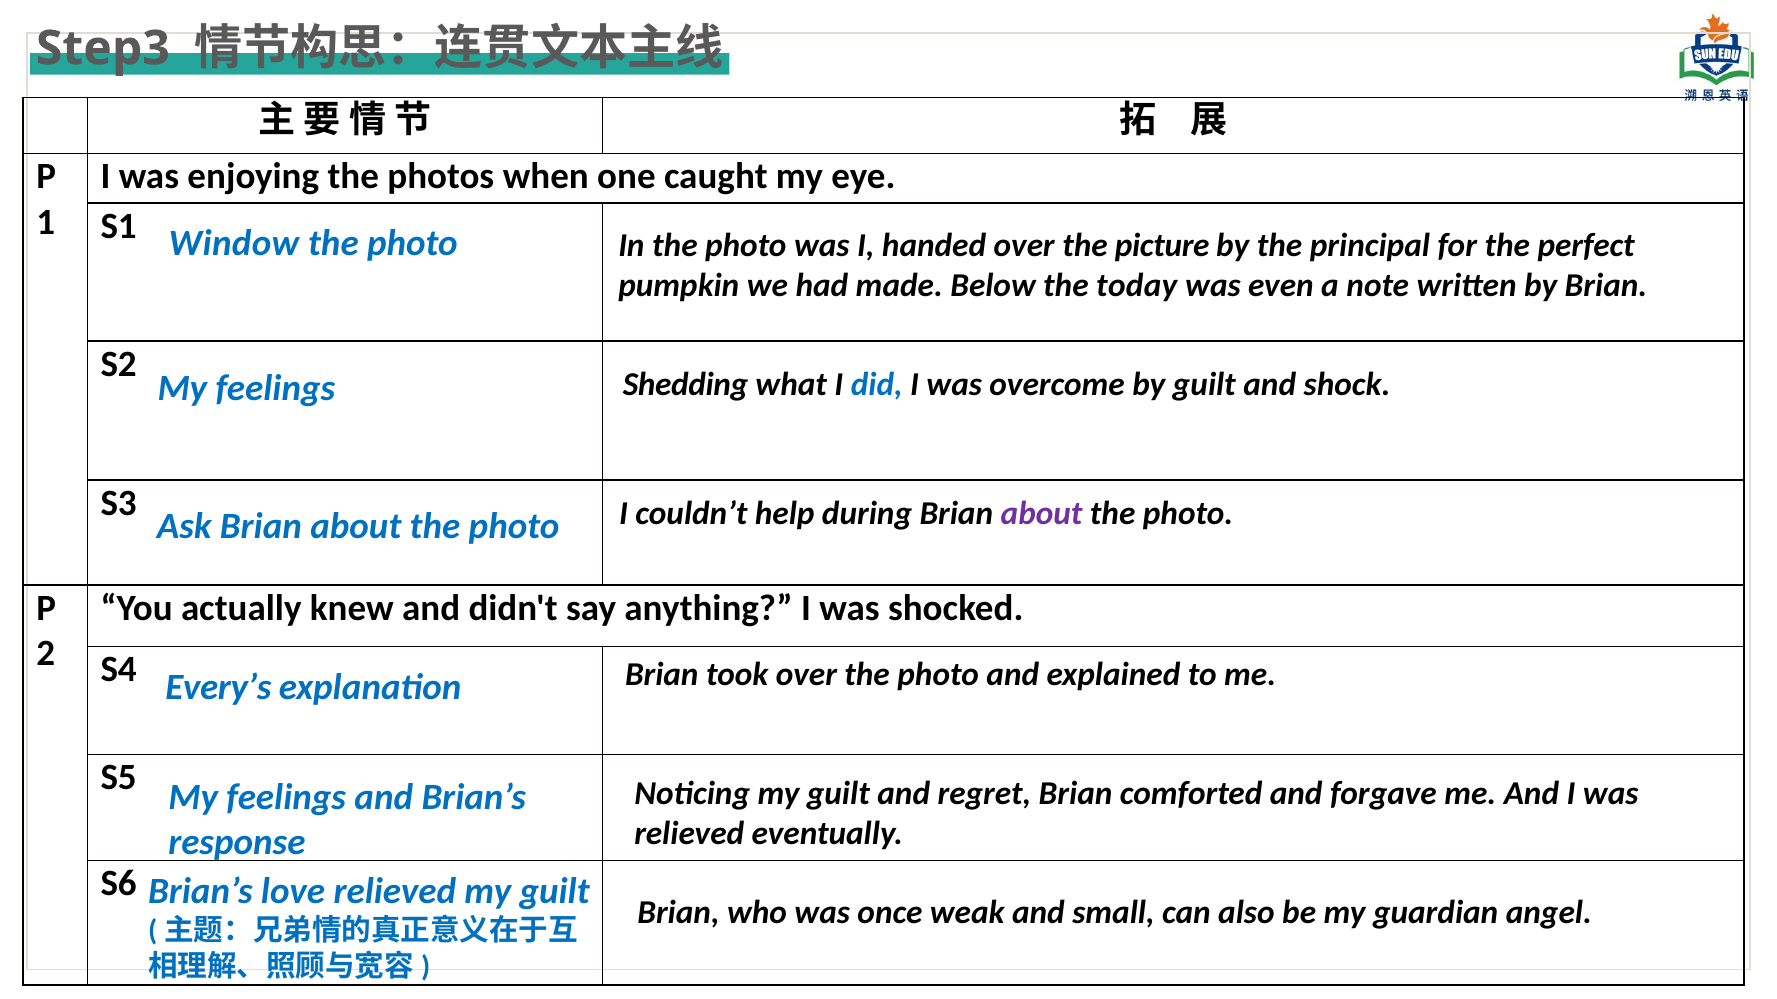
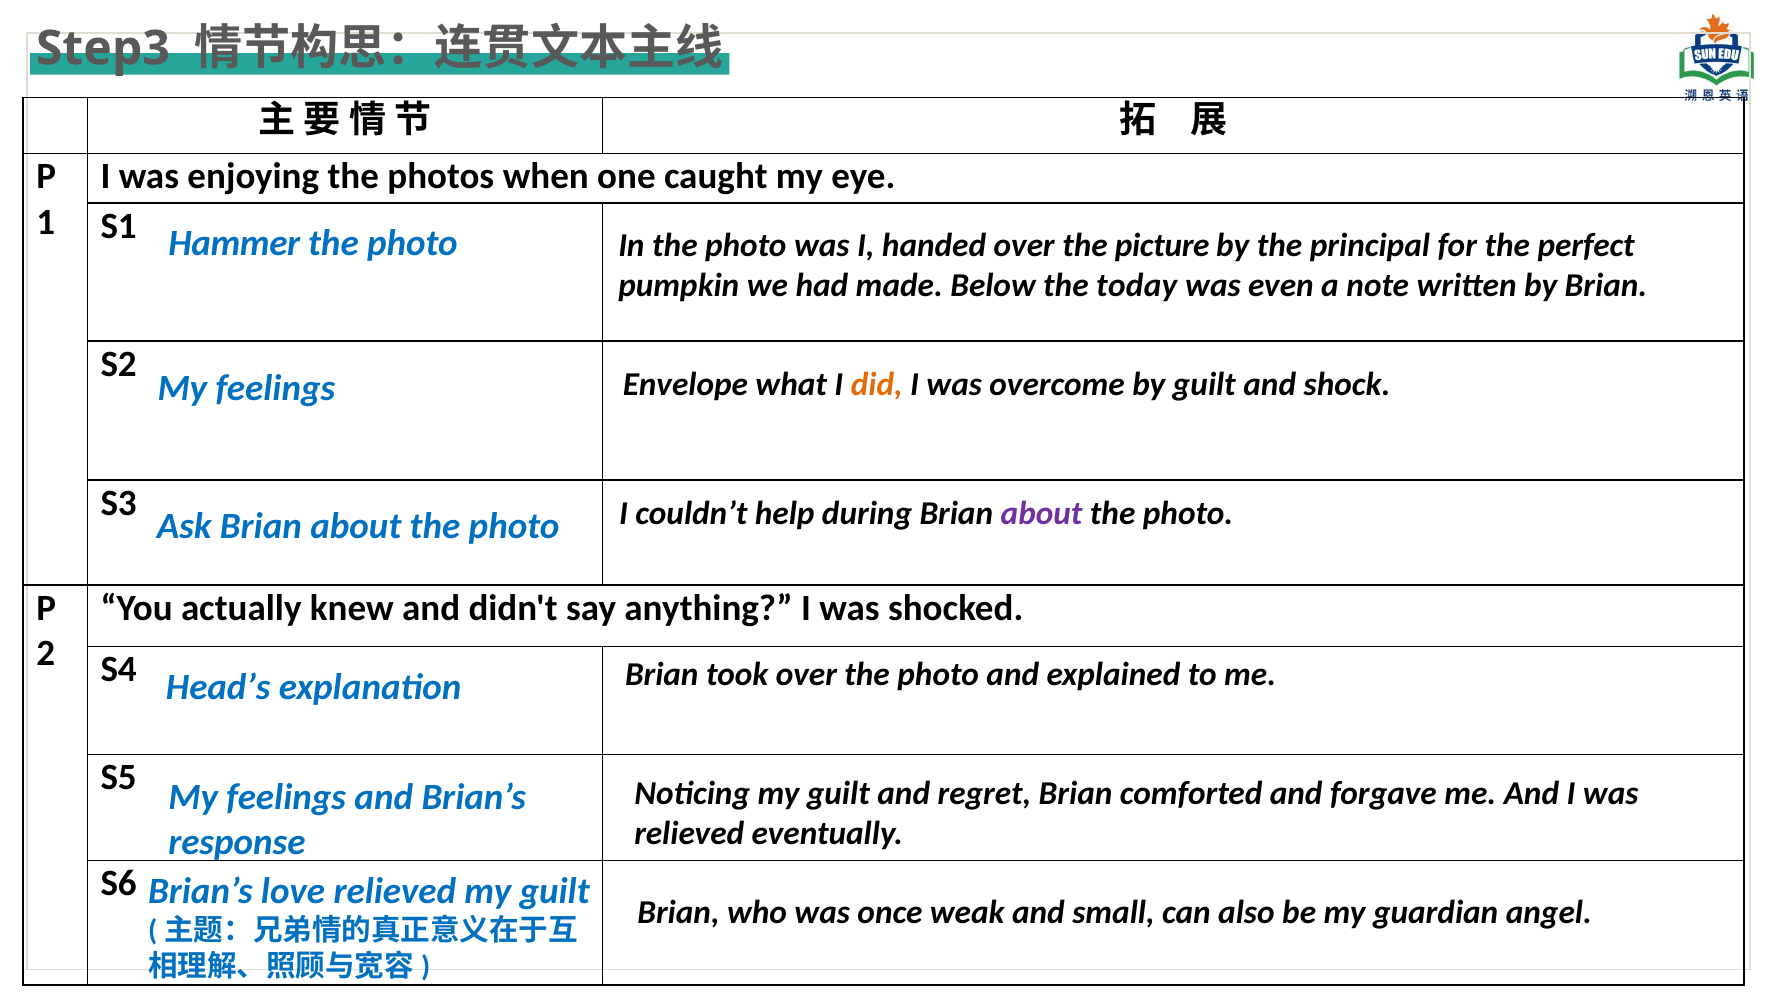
Window: Window -> Hammer (234, 243)
Shedding: Shedding -> Envelope (685, 385)
did colour: blue -> orange (877, 385)
Every’s: Every’s -> Head’s (218, 688)
